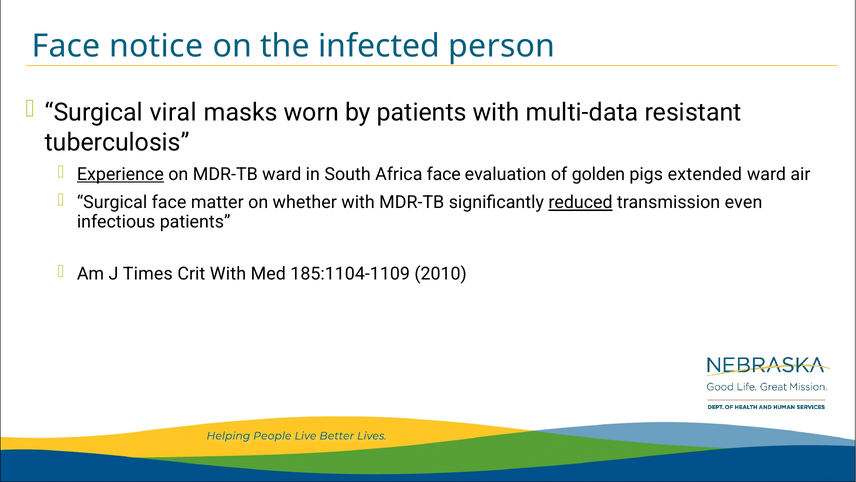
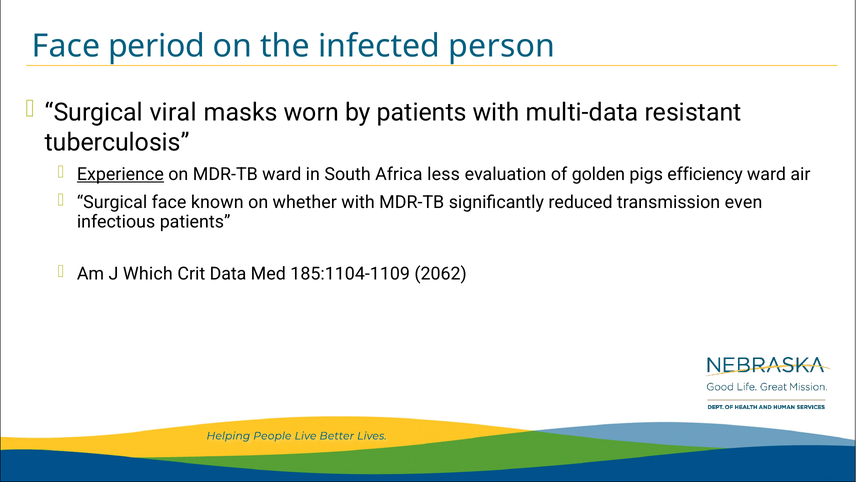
notice: notice -> period (157, 46)
Africa face: face -> less (444, 174)
extended: extended -> efficiency (705, 174)
matter: matter -> known (217, 202)
reduced underline: present -> none (580, 202)
Times: Times -> Which (148, 273)
Crit With: With -> Data (228, 273)
2010: 2010 -> 2062 (441, 273)
